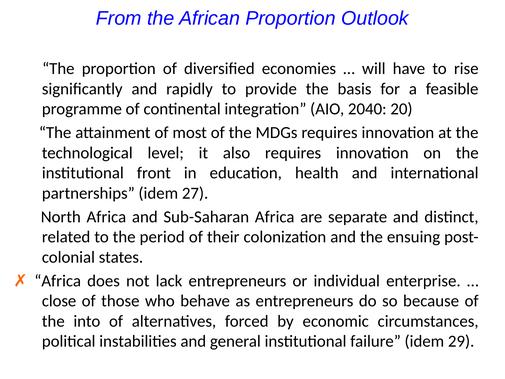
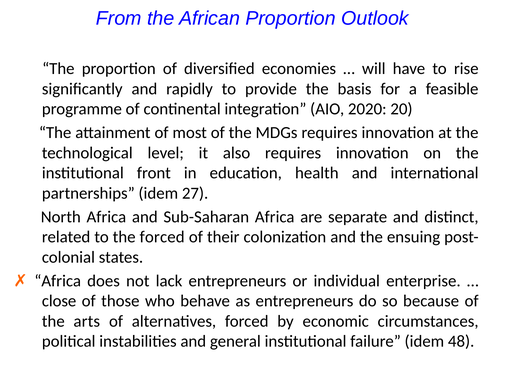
2040: 2040 -> 2020 (367, 109)
the period: period -> forced (162, 237)
into: into -> arts (87, 321)
29: 29 -> 48 (461, 341)
